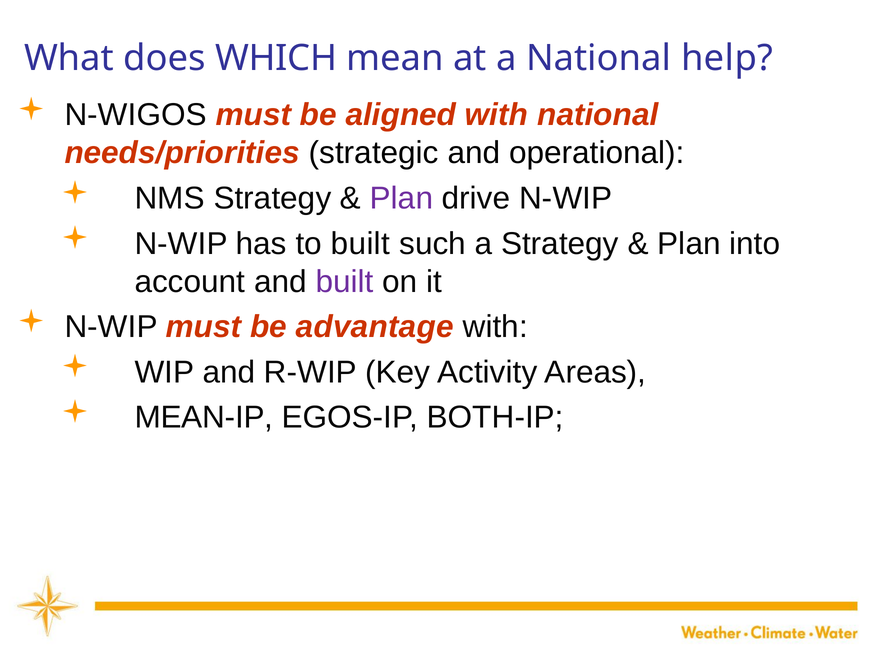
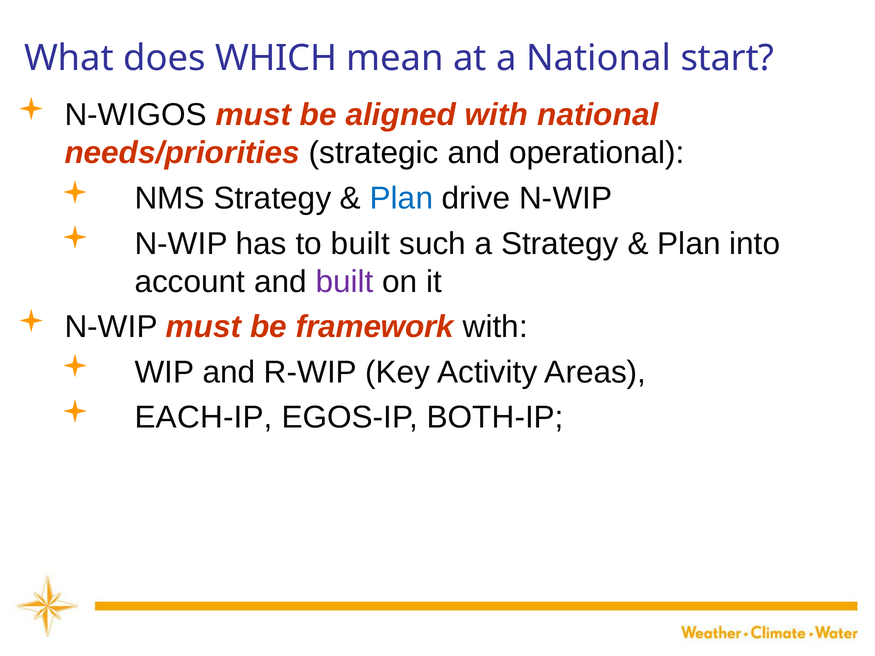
help: help -> start (727, 58)
Plan colour: purple -> blue (401, 198)
advantage: advantage -> framework (375, 327)
MEAN-IP: MEAN-IP -> EACH-IP (204, 418)
